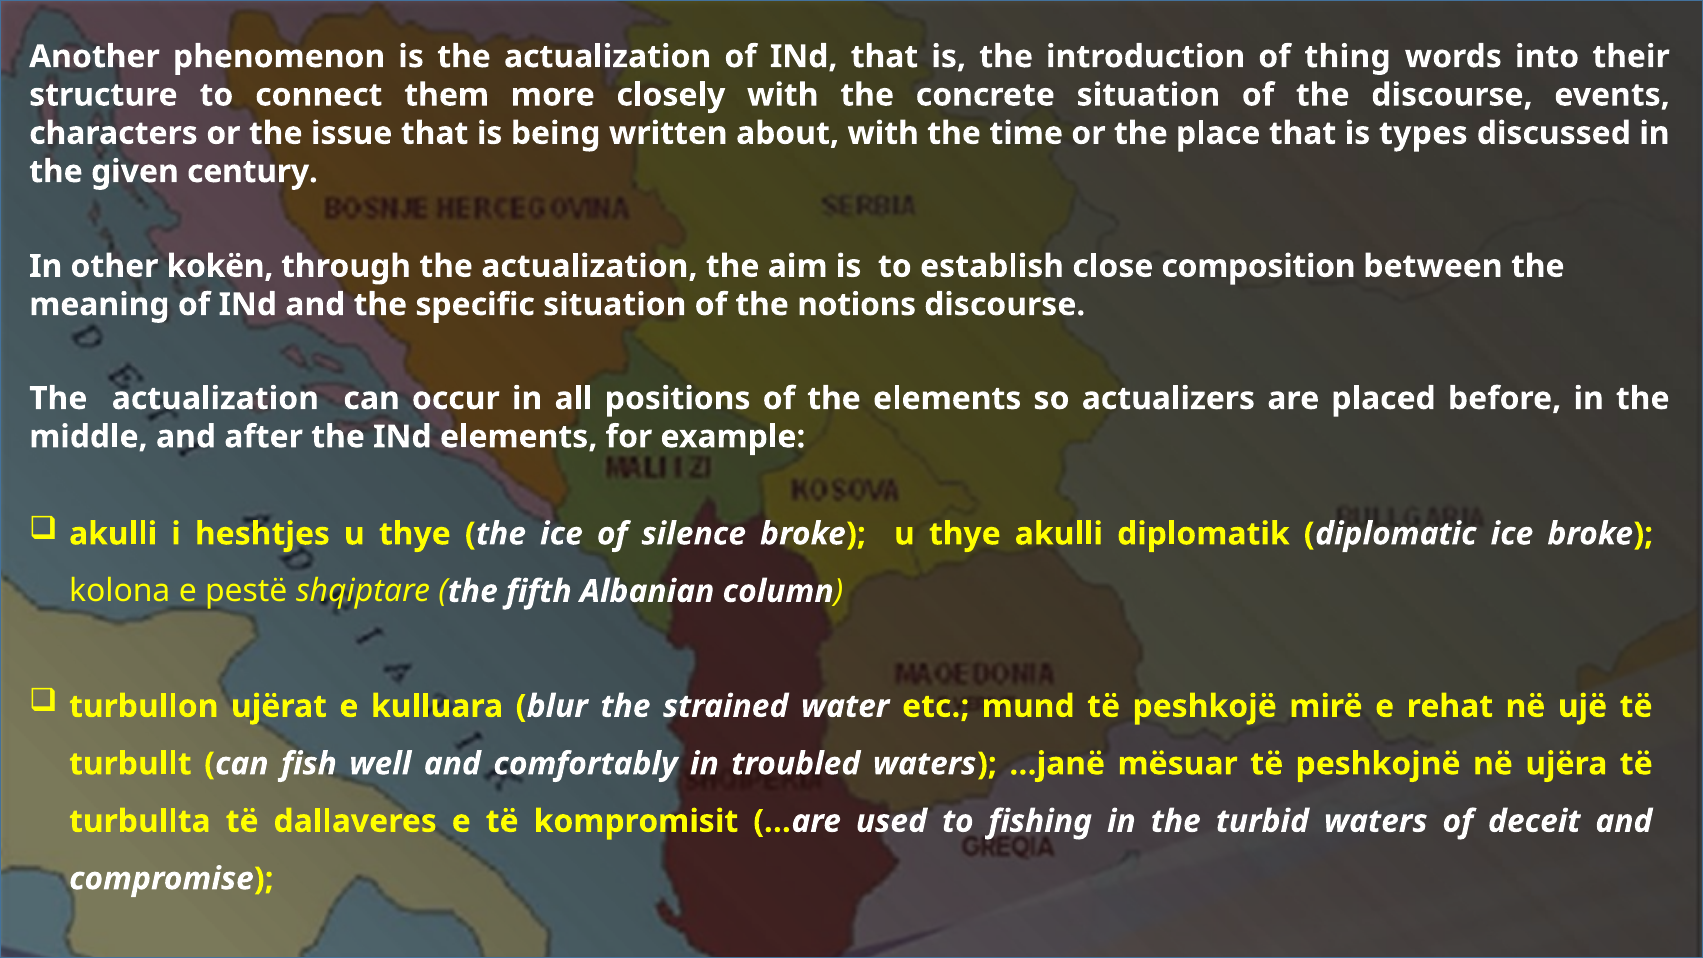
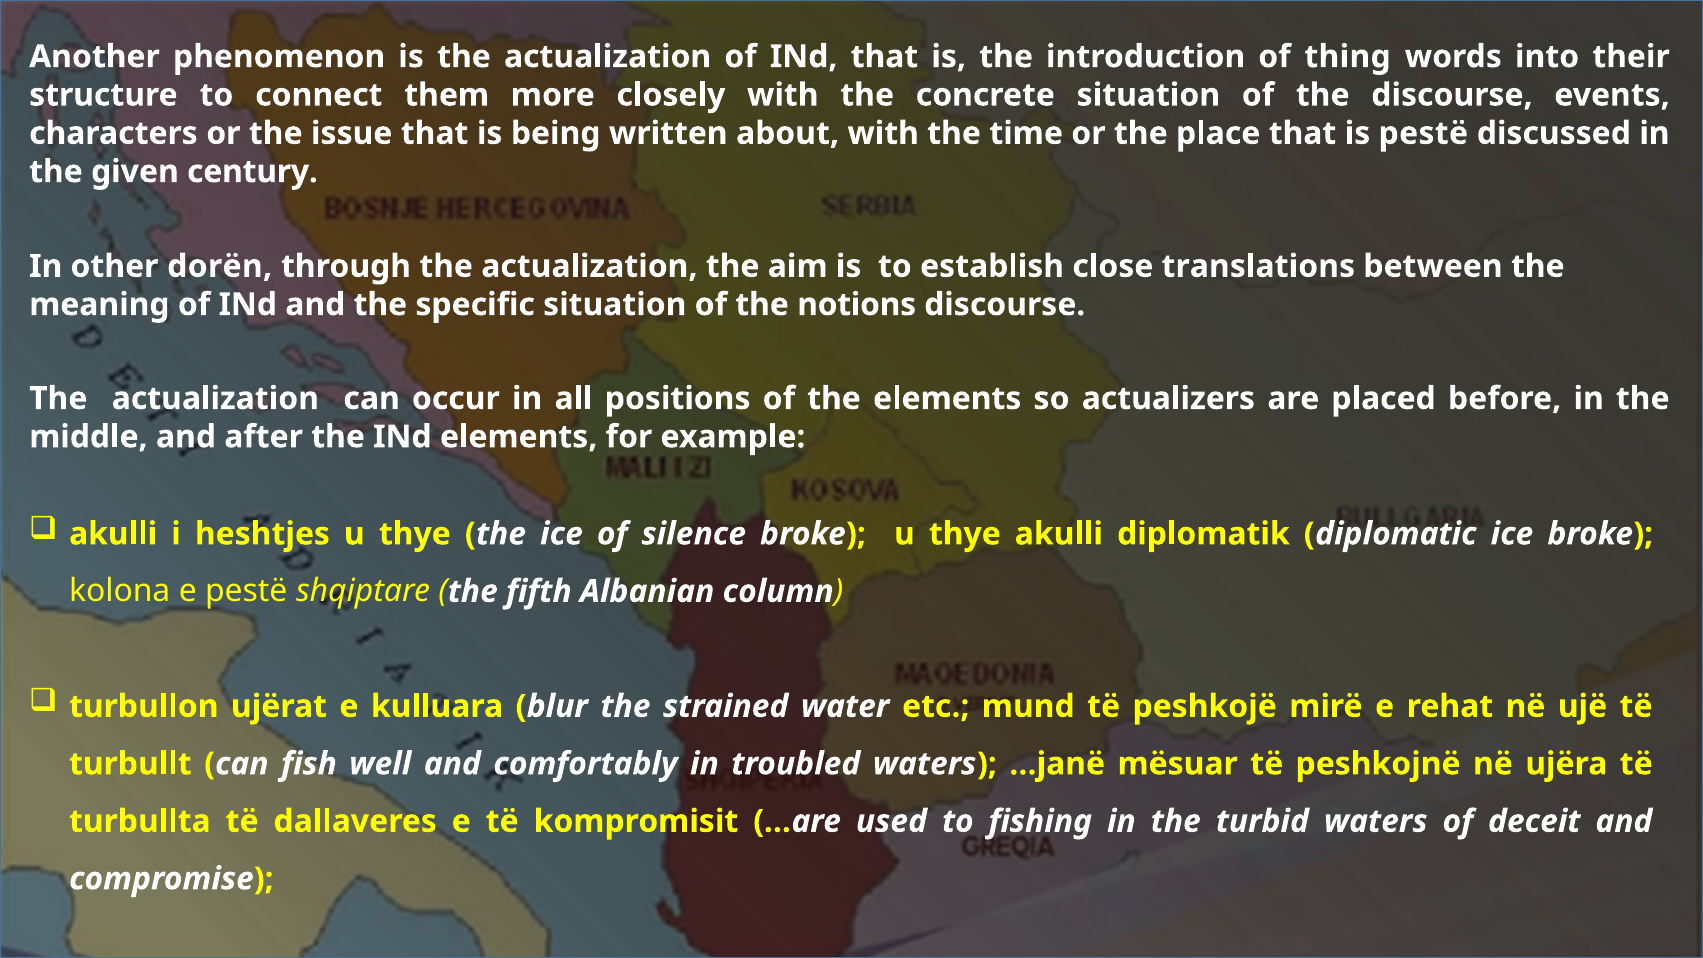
is types: types -> pestë (1423, 133)
kokën: kokën -> dorën (220, 266)
composition: composition -> translations (1258, 266)
